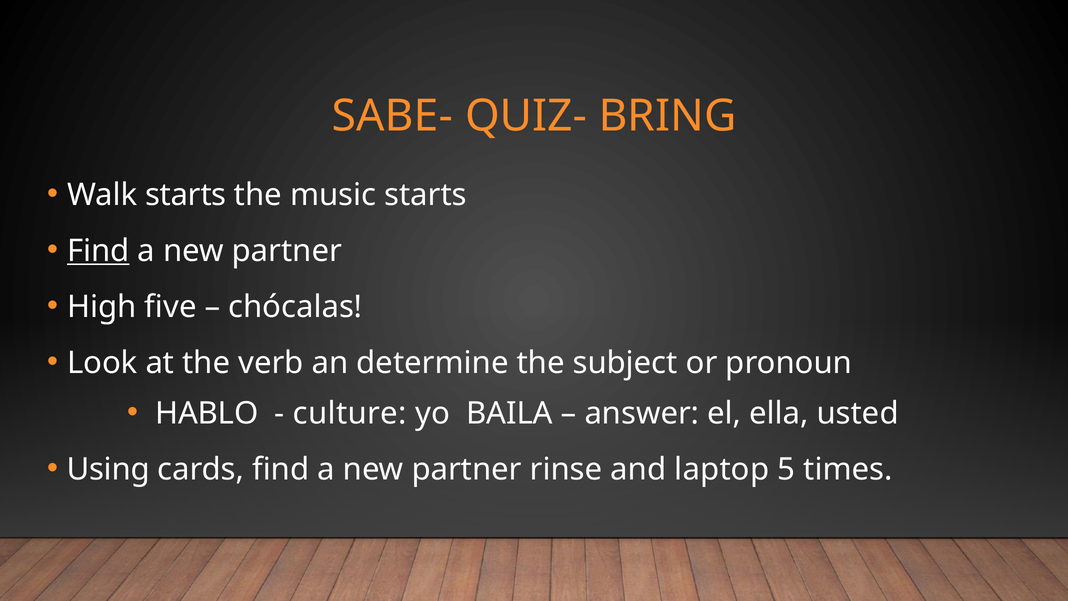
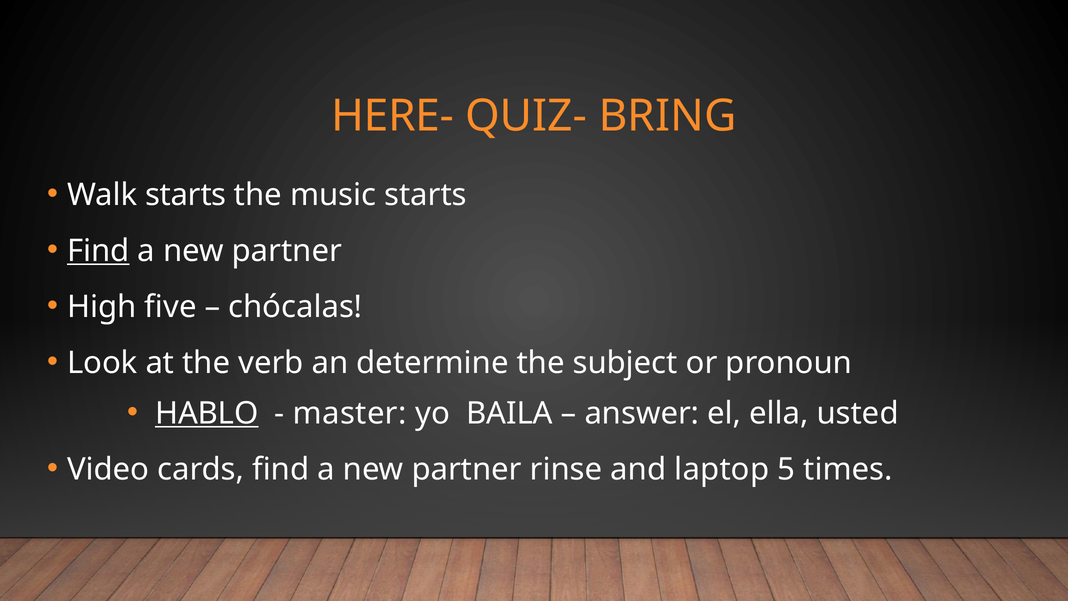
SABE-: SABE- -> HERE- (393, 116)
HABLO underline: none -> present (207, 413)
culture: culture -> master (350, 413)
Using: Using -> Video (108, 469)
